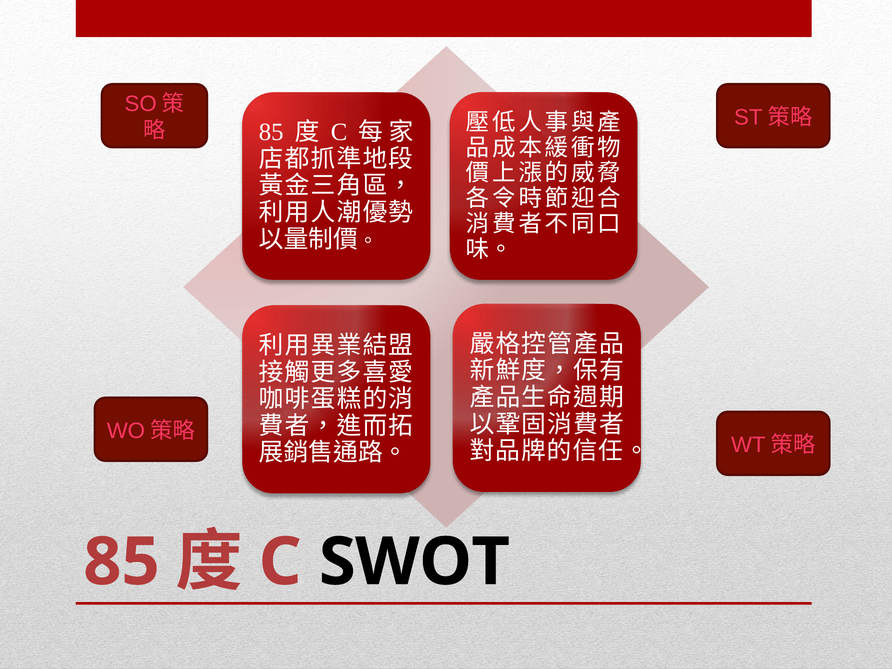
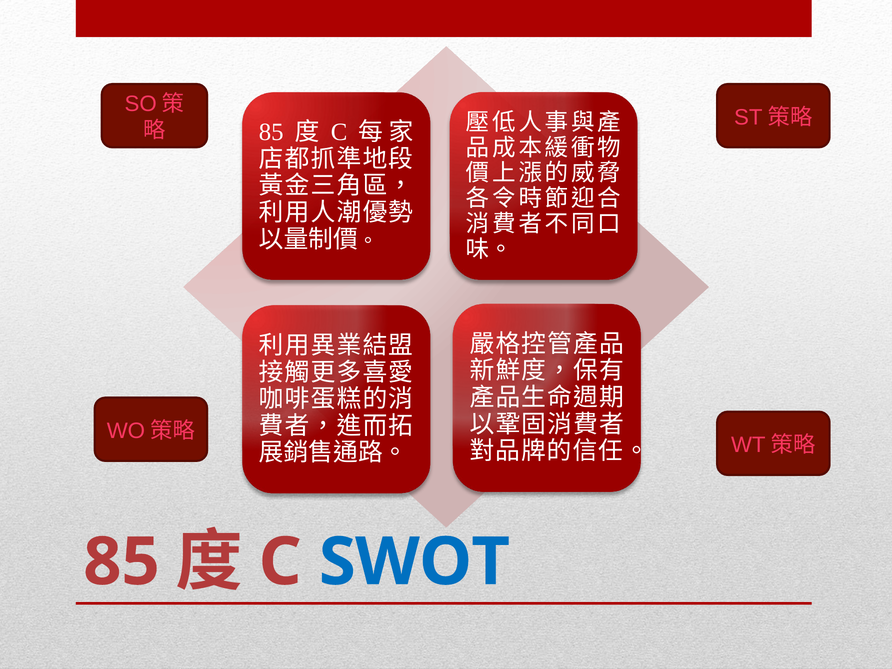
SWOT colour: black -> blue (414, 562)
